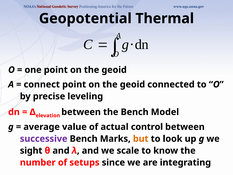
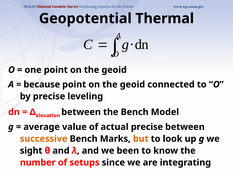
connect: connect -> because (42, 84)
actual control: control -> precise (147, 127)
successive colour: purple -> orange (44, 139)
scale: scale -> been (128, 150)
